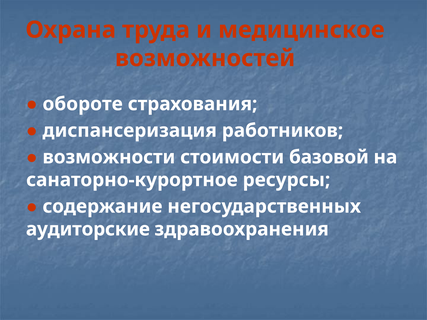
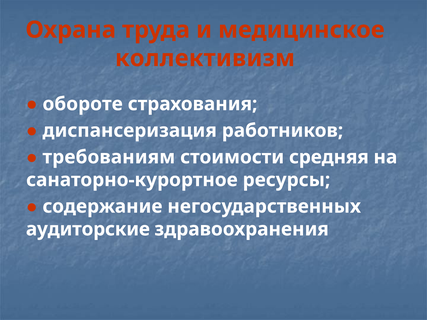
возможностей: возможностей -> коллективизм (205, 58)
возможности: возможности -> требованиям (109, 157)
базовой: базовой -> средняя (329, 157)
